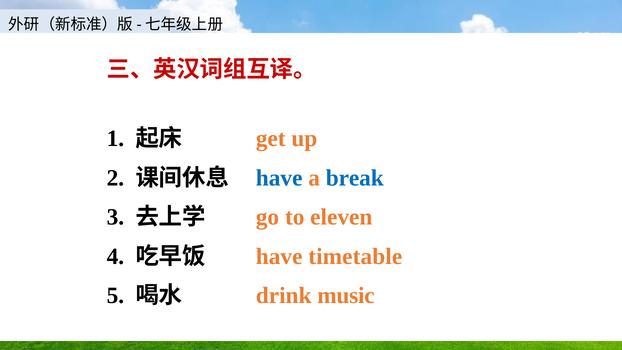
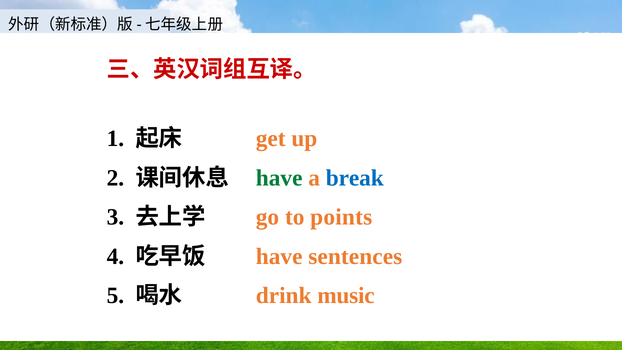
have colour: blue -> green (279, 178)
eleven: eleven -> points (341, 217)
timetable: timetable -> sentences (355, 256)
